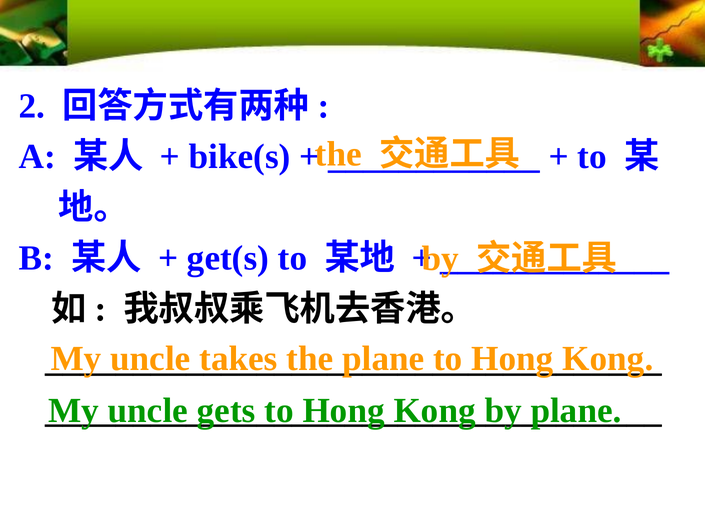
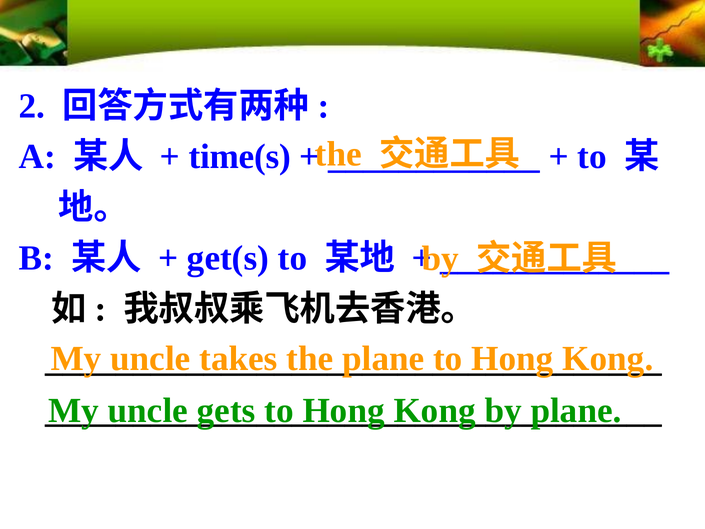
bike(s: bike(s -> time(s (240, 157)
